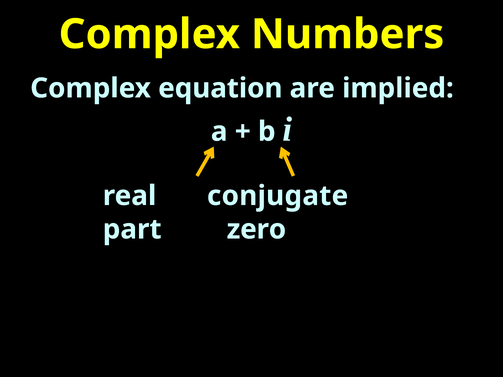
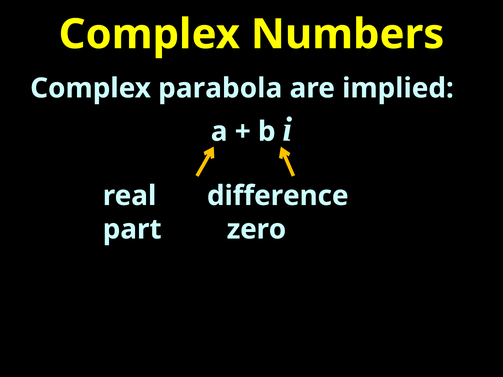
equation: equation -> parabola (220, 88)
conjugate: conjugate -> difference (278, 196)
